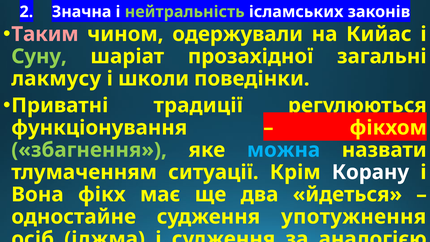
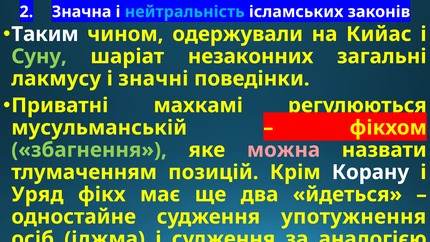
нейтральність colour: light green -> light blue (185, 12)
Таким colour: pink -> white (45, 34)
прозахідної: прозахідної -> незаконних (251, 56)
школи: школи -> значні (153, 79)
традиції: традиції -> махкамі (198, 105)
функціонування: функціонування -> мусульманській (99, 128)
можна colour: light blue -> pink (284, 150)
ситуації: ситуації -> позицій (213, 172)
Вона: Вона -> Уряд (37, 194)
